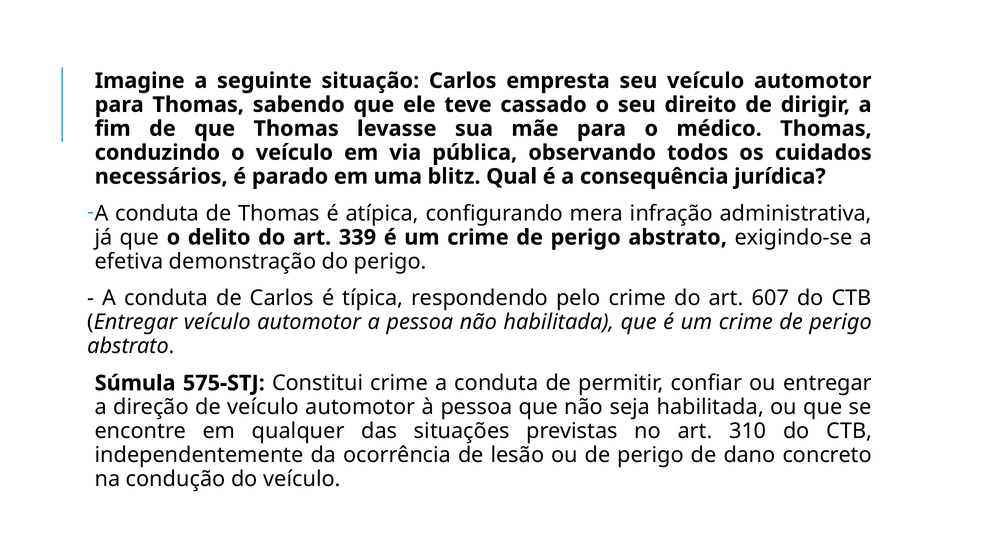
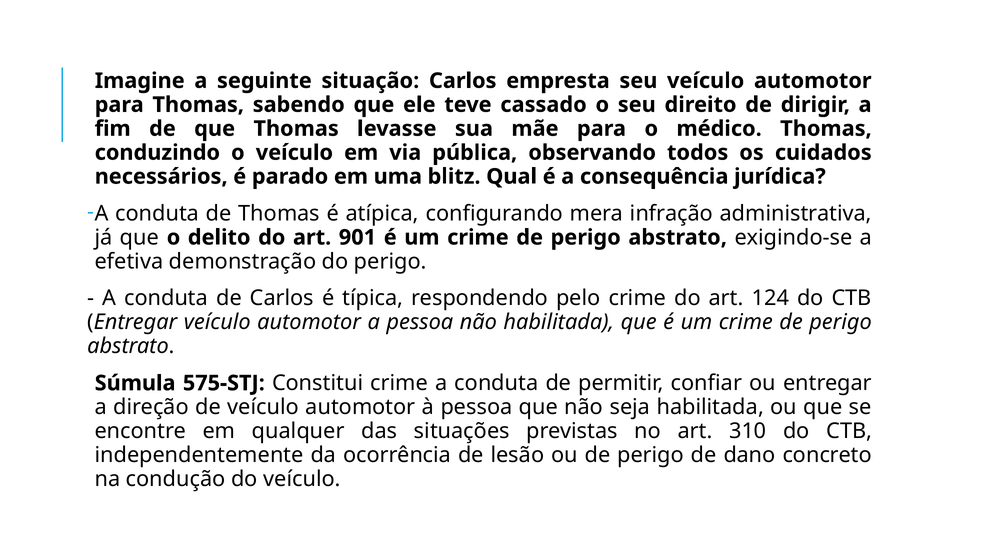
339: 339 -> 901 (357, 237)
607: 607 -> 124 (770, 298)
